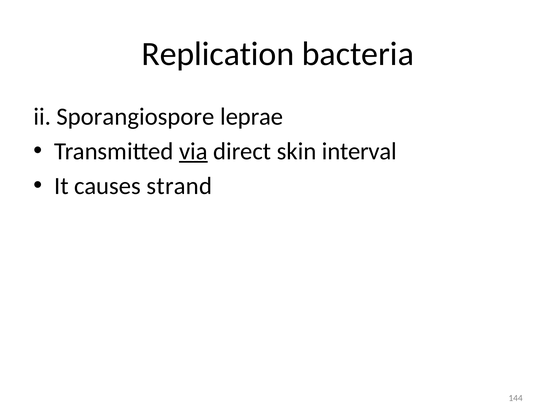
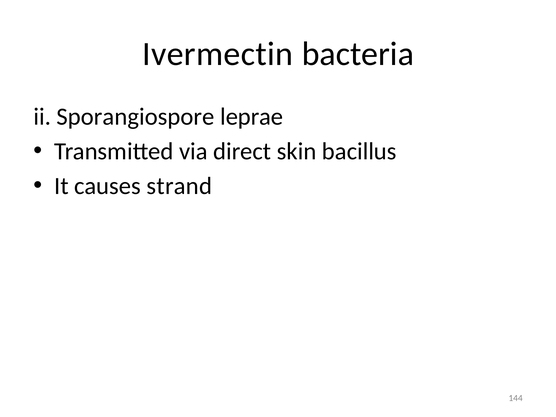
Replication: Replication -> Ivermectin (218, 54)
via underline: present -> none (193, 151)
interval: interval -> bacillus (359, 151)
